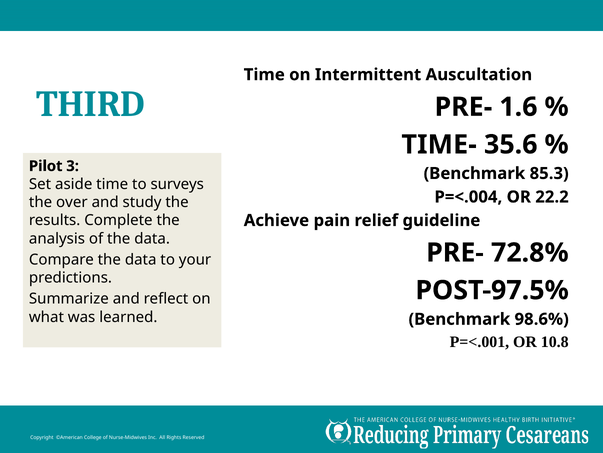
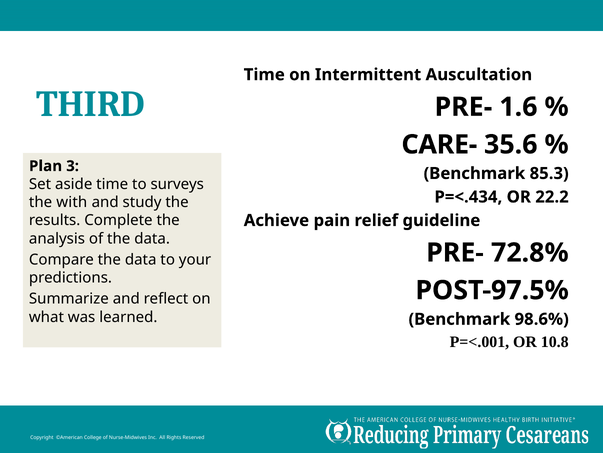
TIME-: TIME- -> CARE- (439, 144)
Pilot: Pilot -> Plan (46, 166)
P=<.004: P=<.004 -> P=<.434 (468, 197)
over: over -> with (72, 202)
